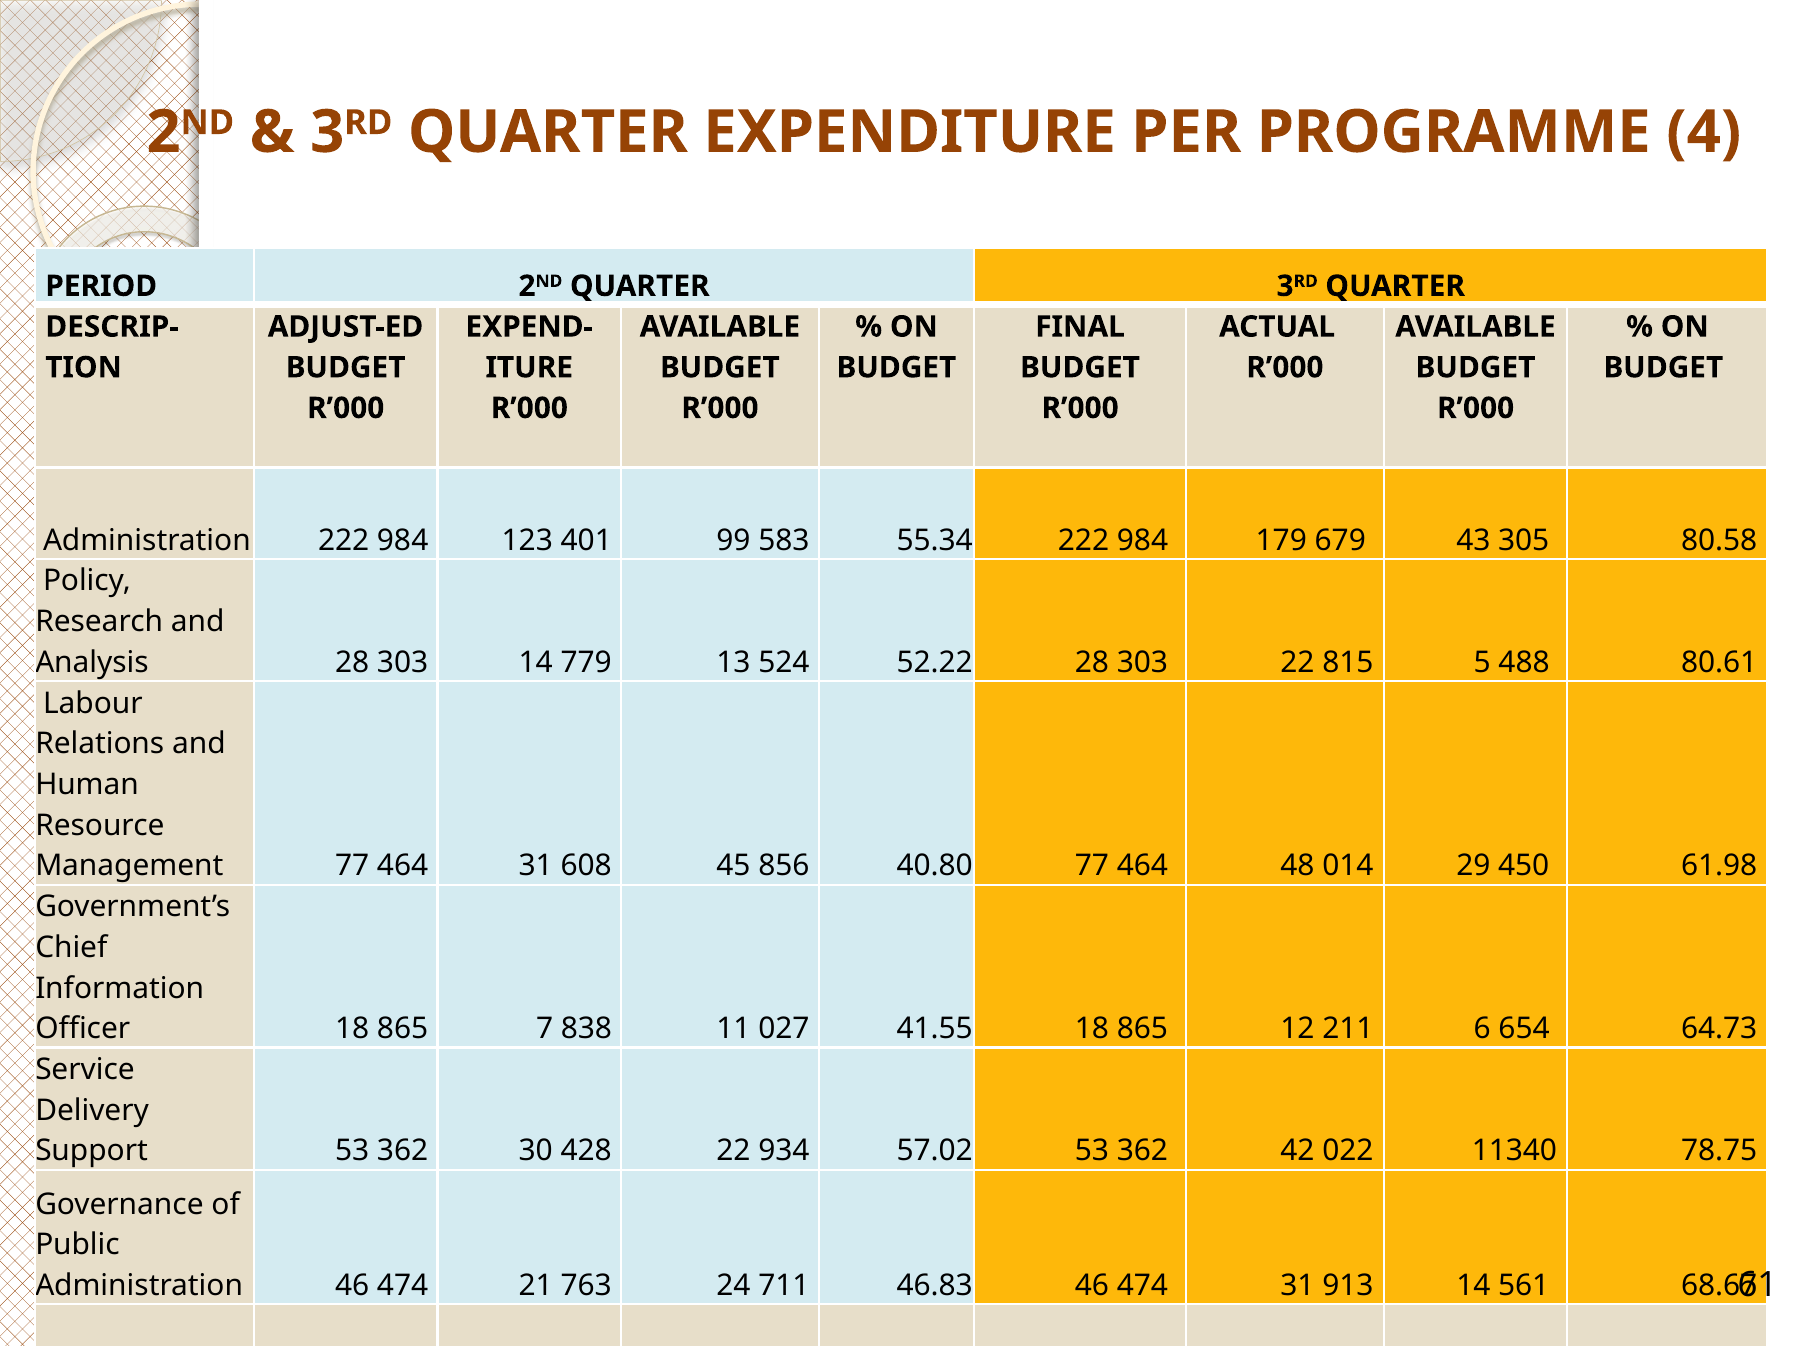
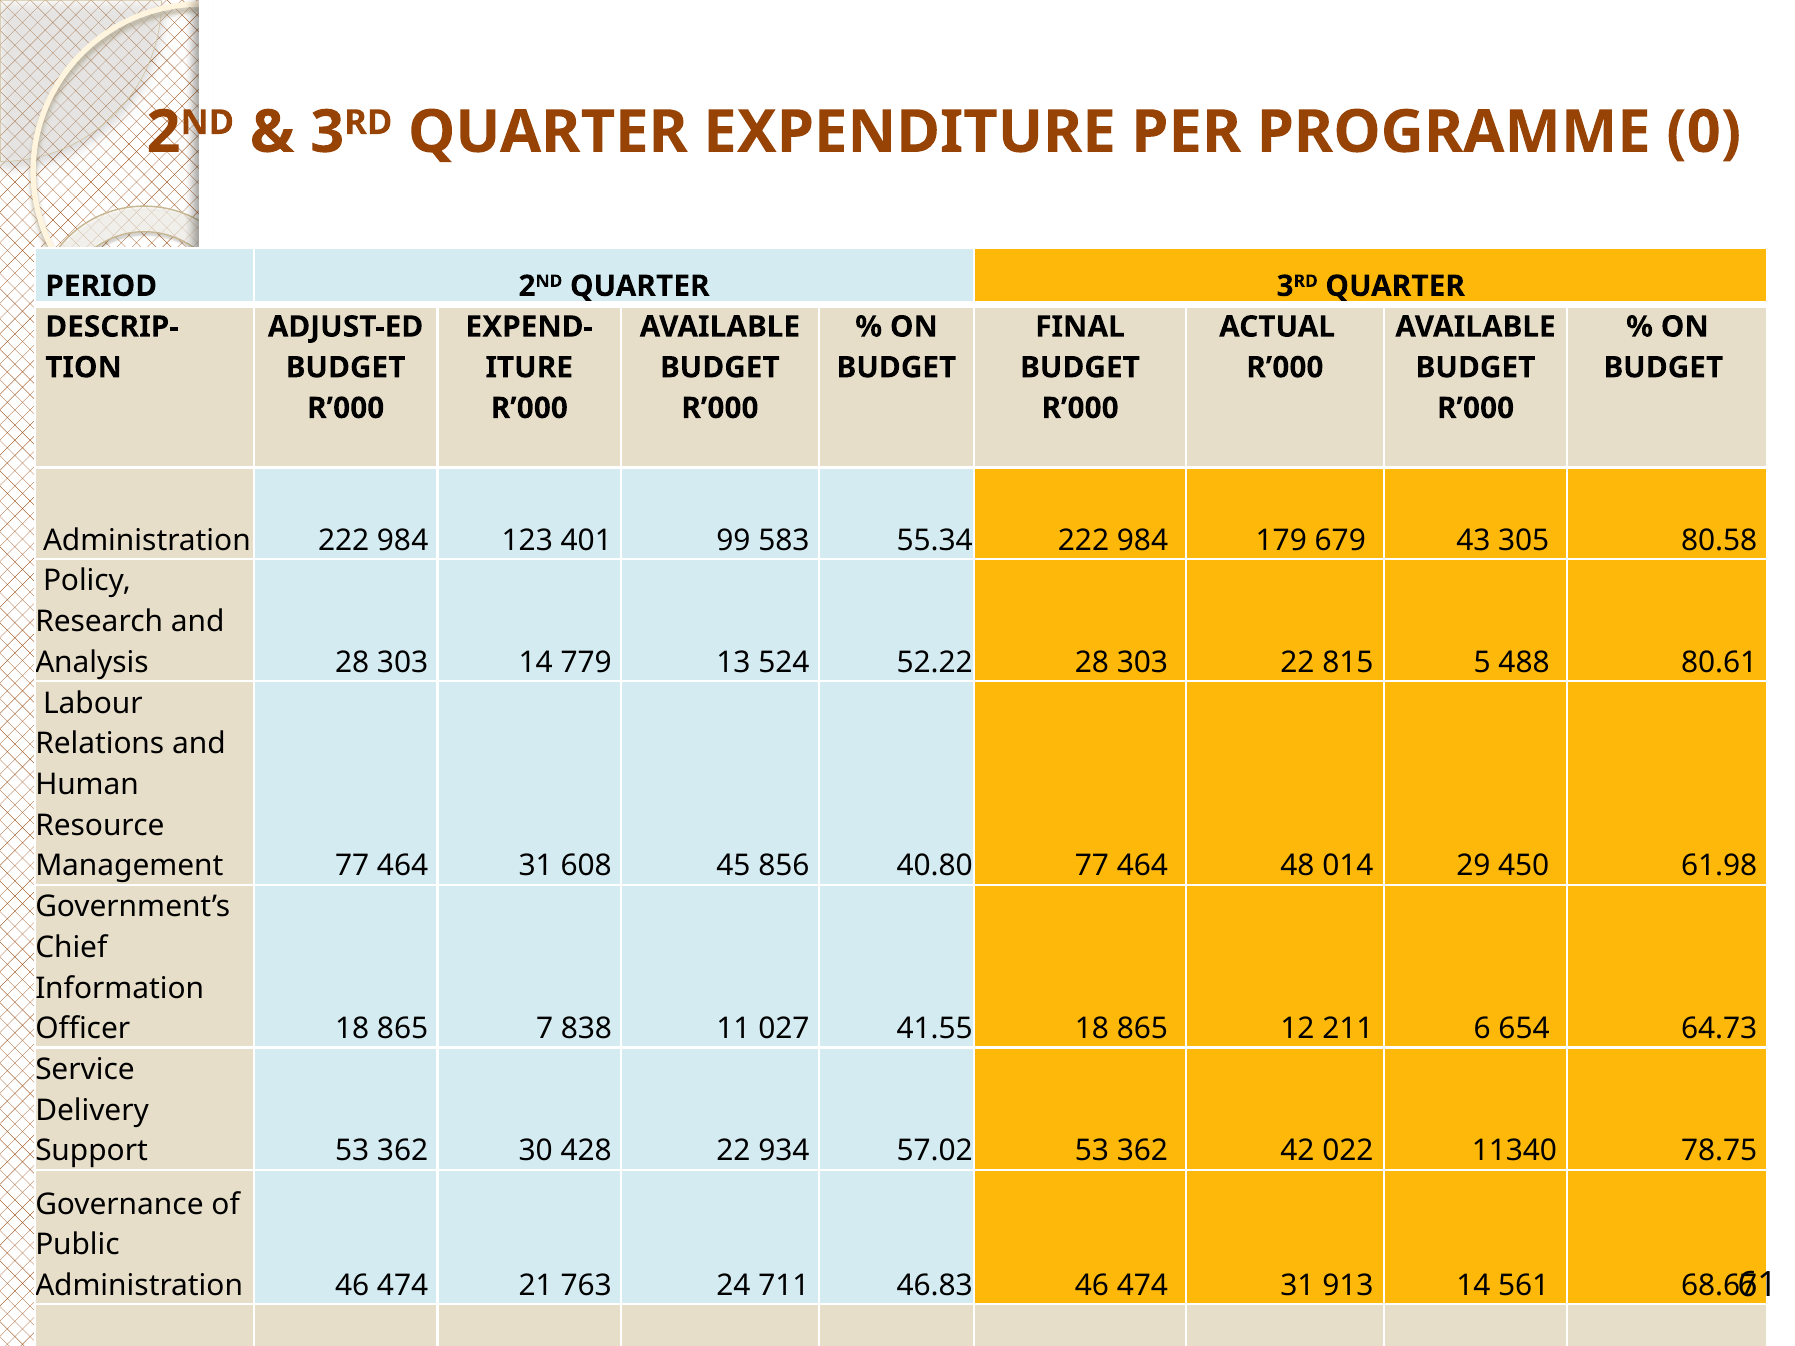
4: 4 -> 0 (1704, 132)
